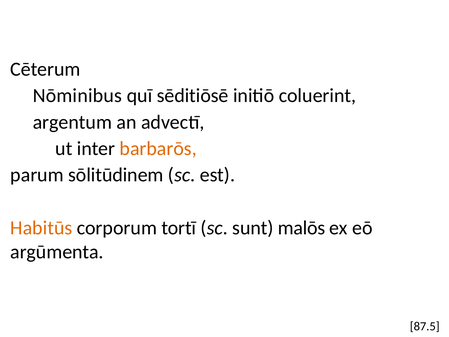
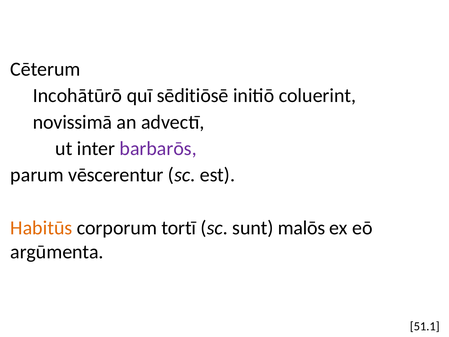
Nōminibus: Nōminibus -> Incohātūrō (77, 96)
argentum: argentum -> novissimā (72, 122)
barbarōs colour: orange -> purple (158, 148)
sōlitūdinem: sōlitūdinem -> vēscerentur (116, 175)
87.5: 87.5 -> 51.1 (425, 326)
